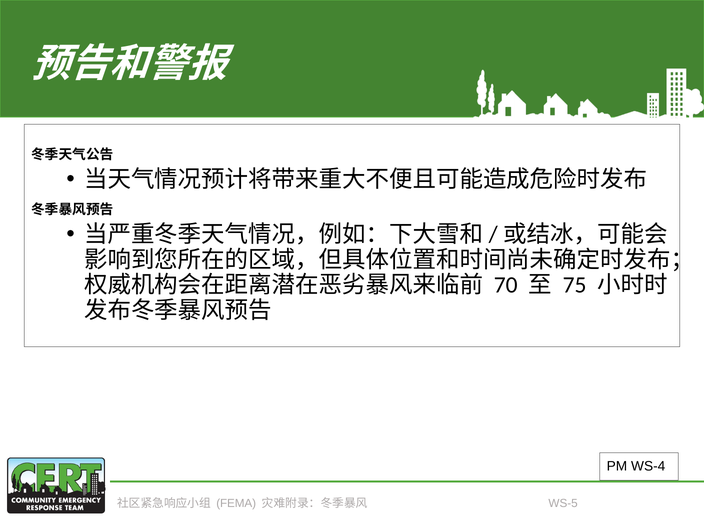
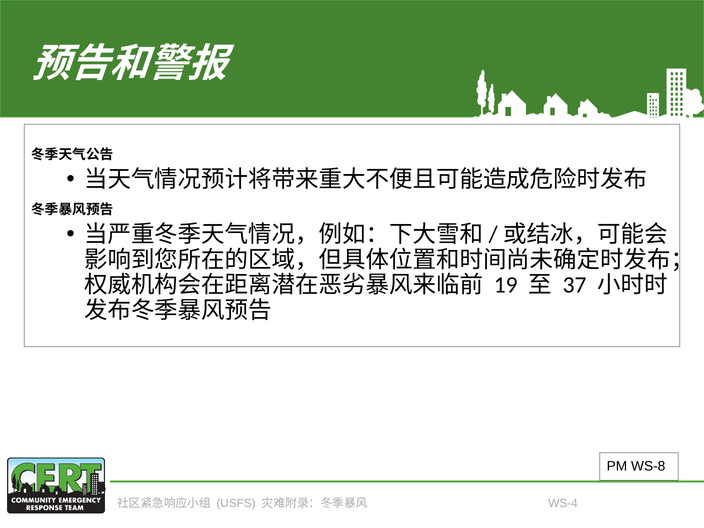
70: 70 -> 19 (506, 285)
75: 75 -> 37 (575, 285)
WS-4: WS-4 -> WS-8 (648, 466)
FEMA: FEMA -> USFS (236, 503)
WS-5: WS-5 -> WS-4 (563, 503)
